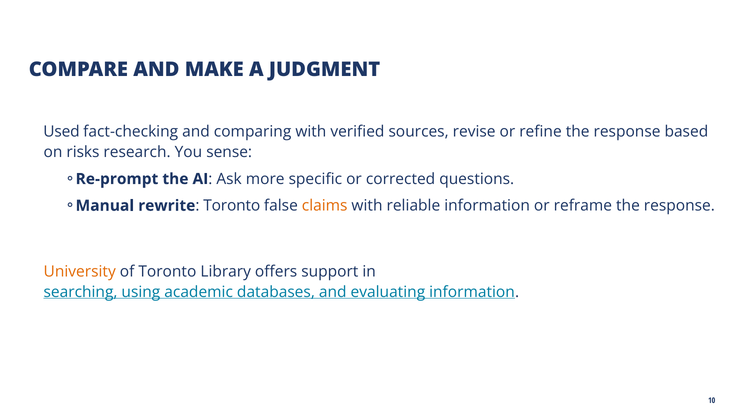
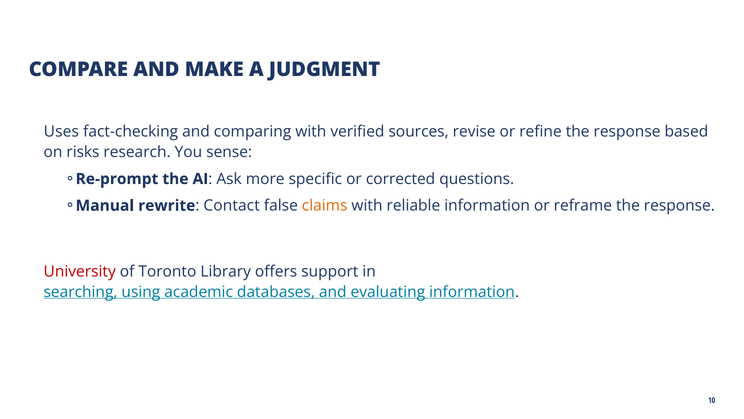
Used: Used -> Uses (61, 132)
rewrite Toronto: Toronto -> Contact (232, 205)
University colour: orange -> red (80, 271)
